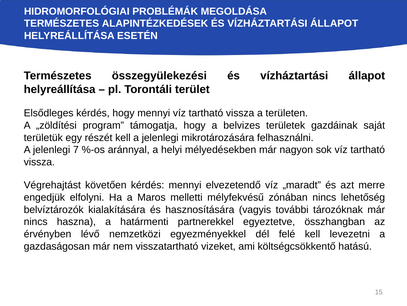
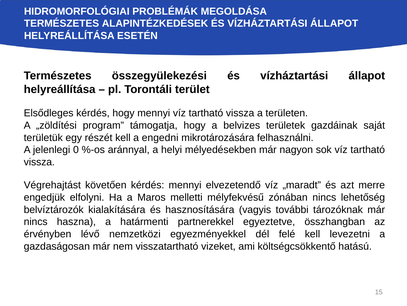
kell a jelenlegi: jelenlegi -> engedni (160, 137)
7: 7 -> 0 (76, 150)
